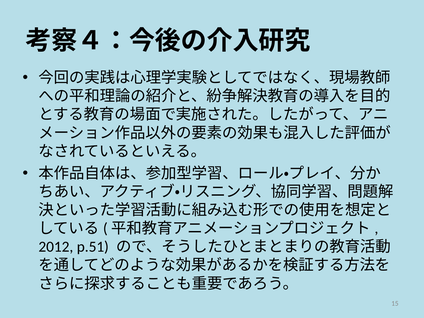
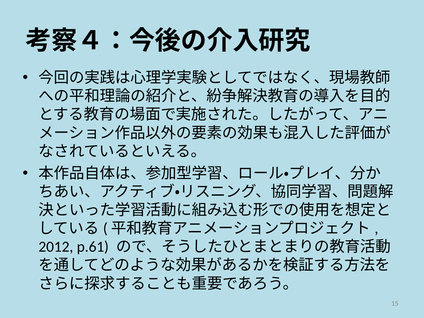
p.51: p.51 -> p.61 (93, 247)
